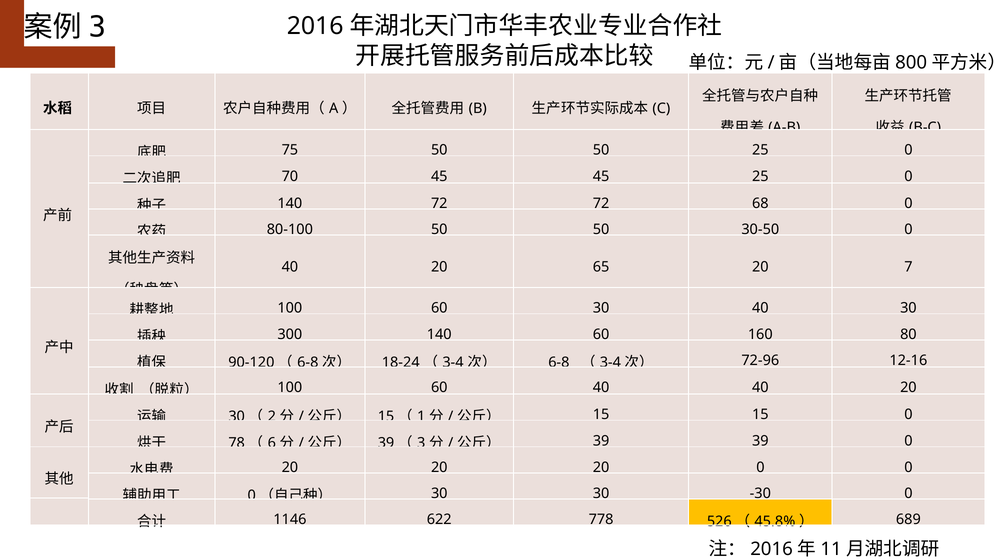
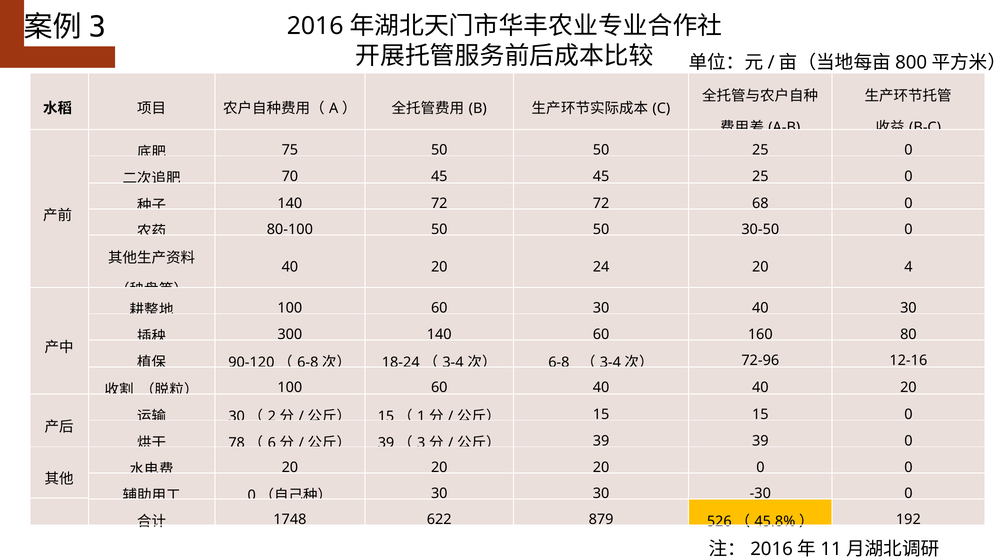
65: 65 -> 24 (601, 267)
7: 7 -> 4 (908, 267)
1146: 1146 -> 1748 (290, 520)
778: 778 -> 879 (601, 520)
689: 689 -> 192 (908, 520)
